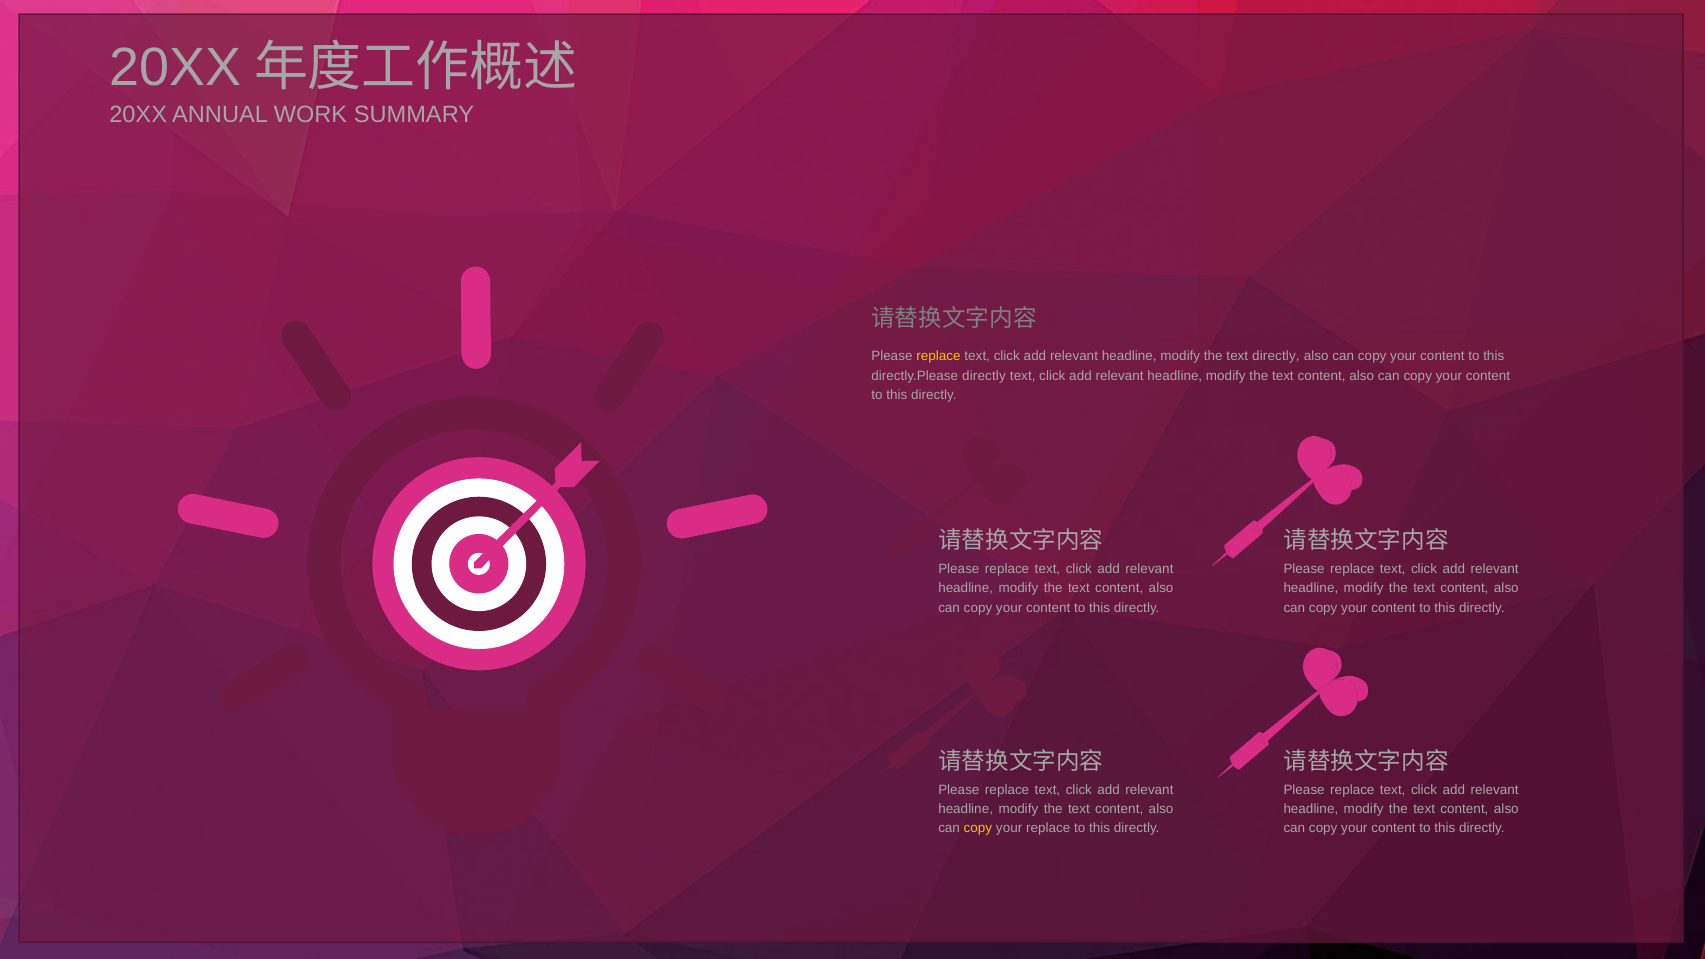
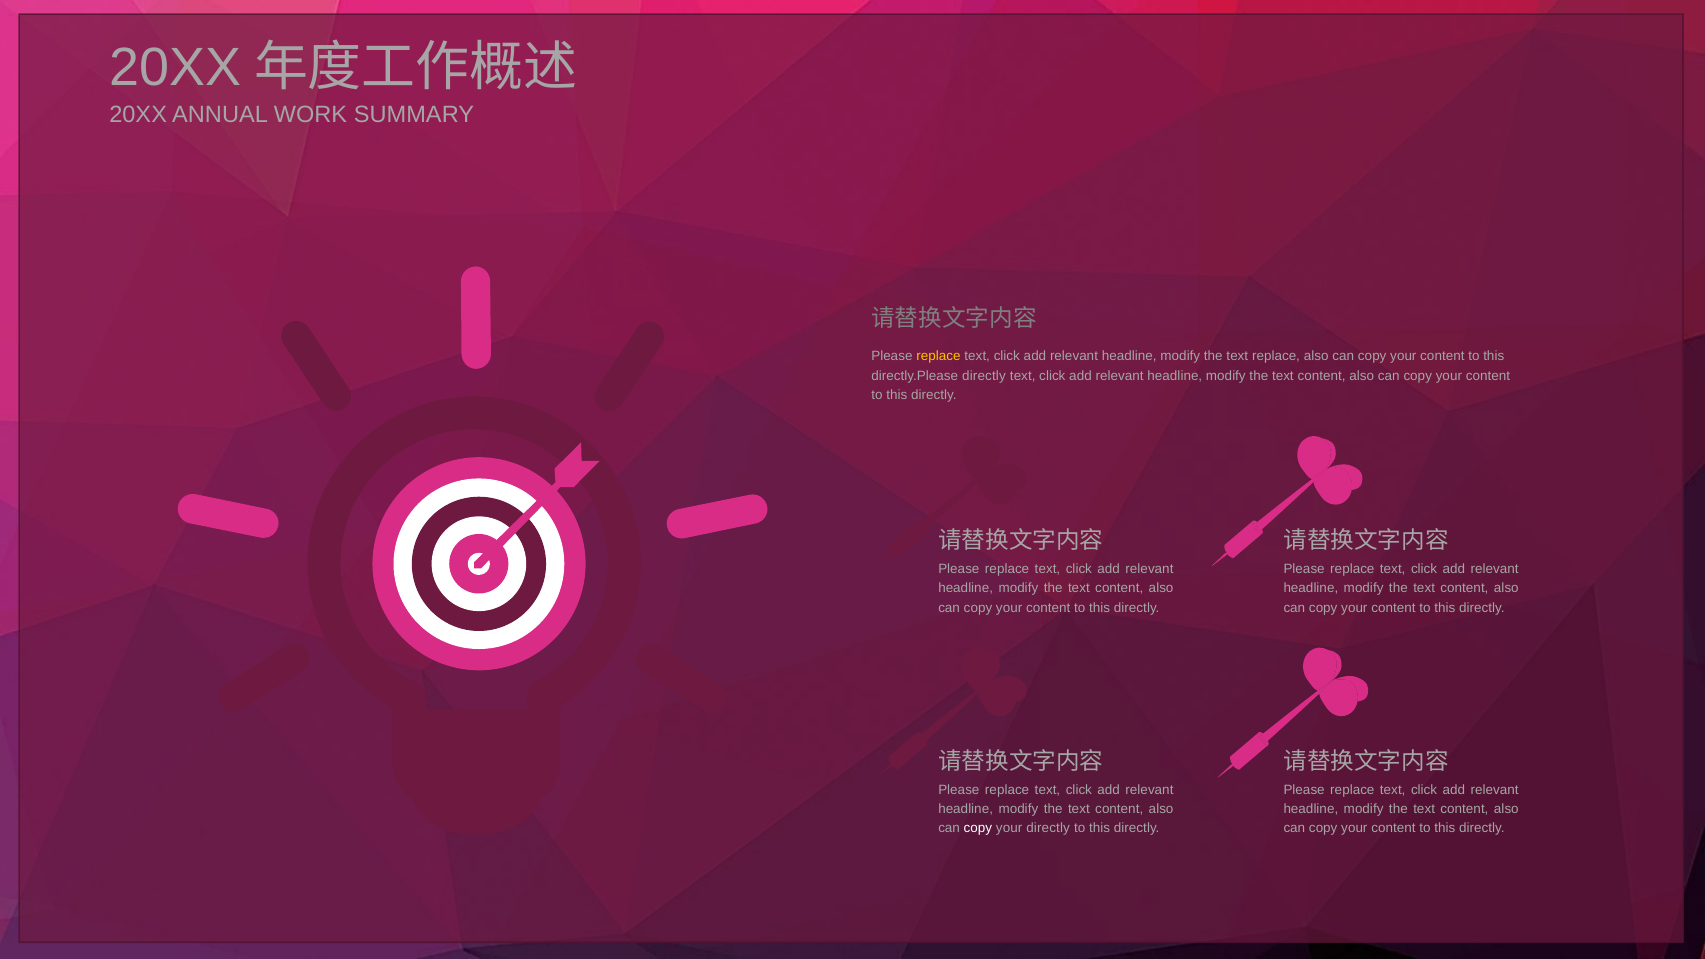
text directly: directly -> replace (1276, 356)
copy colour: yellow -> white (978, 828)
your replace: replace -> directly (1048, 828)
